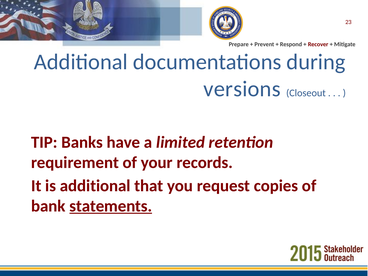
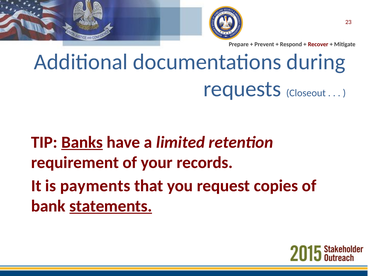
versions: versions -> requests (242, 89)
Banks underline: none -> present (82, 142)
is additional: additional -> payments (95, 186)
